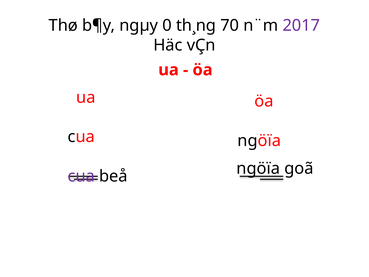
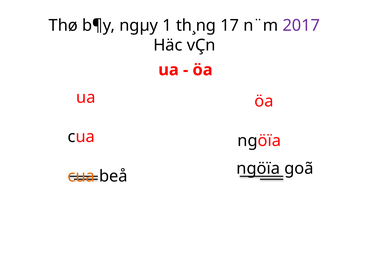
0: 0 -> 1 (167, 25)
70: 70 -> 17 (230, 25)
cua colour: purple -> orange (81, 176)
